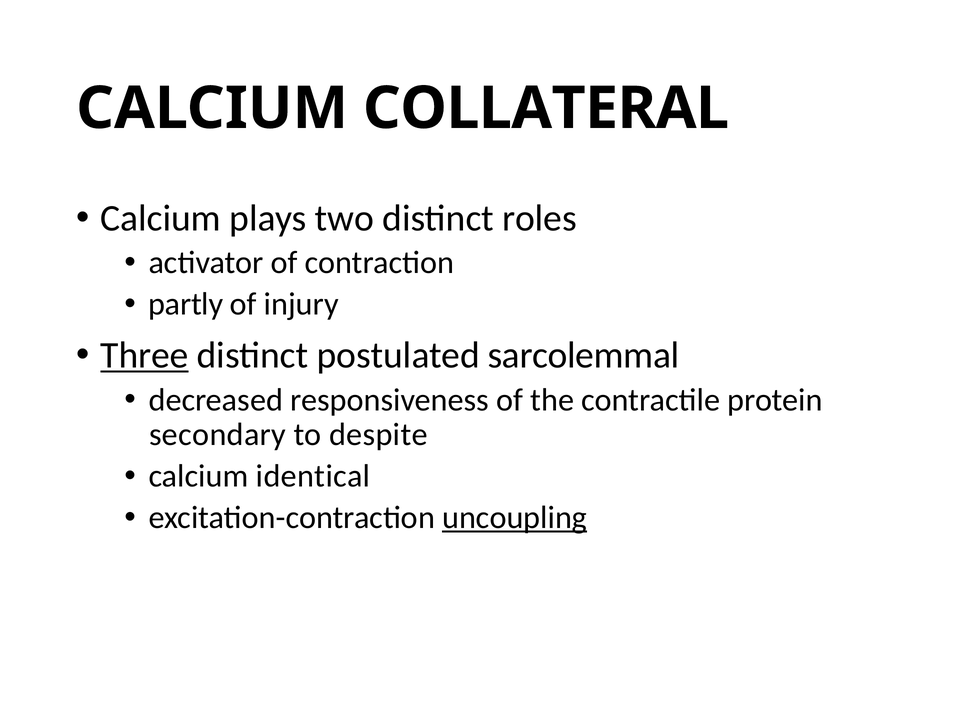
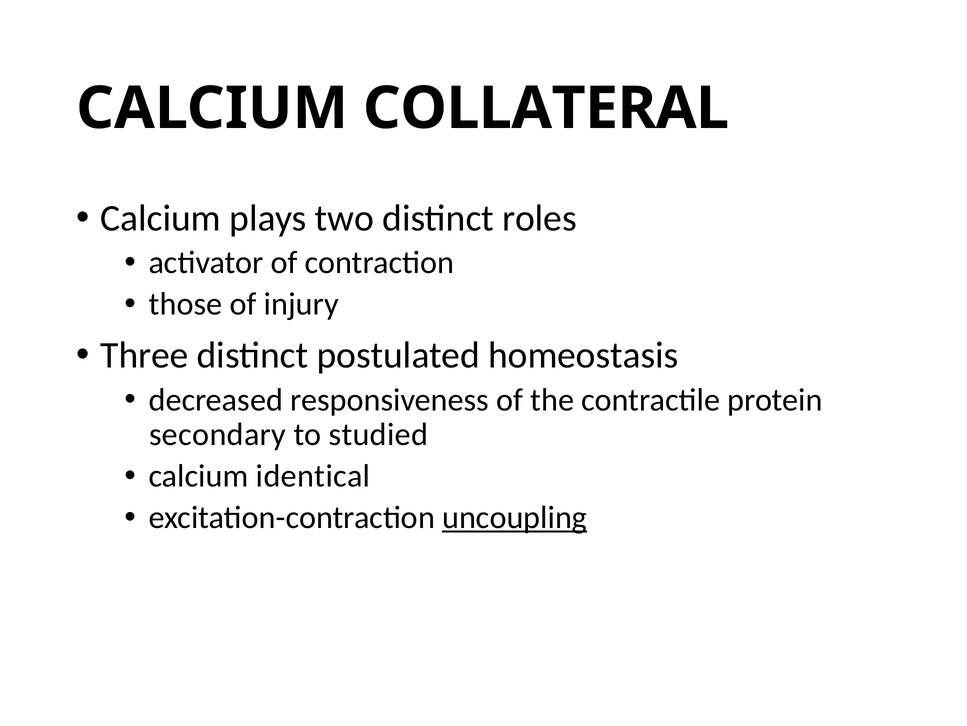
partly: partly -> those (186, 304)
Three underline: present -> none (144, 355)
sarcolemmal: sarcolemmal -> homeostasis (583, 355)
despite: despite -> studied (378, 434)
